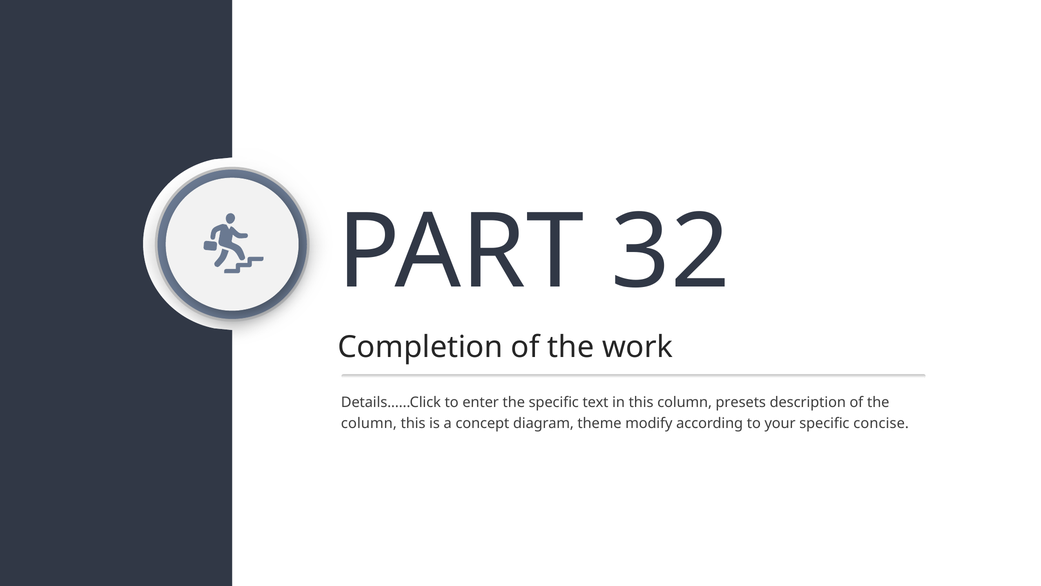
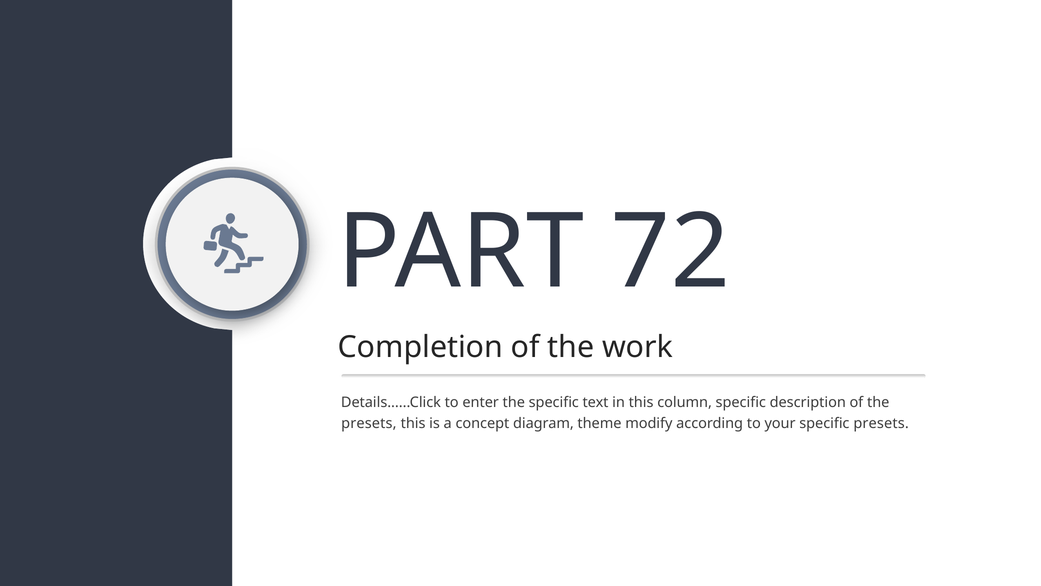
32: 32 -> 72 (671, 252)
column presets: presets -> specific (741, 402)
column: column -> presets (369, 423)
specific concise: concise -> presets (881, 423)
